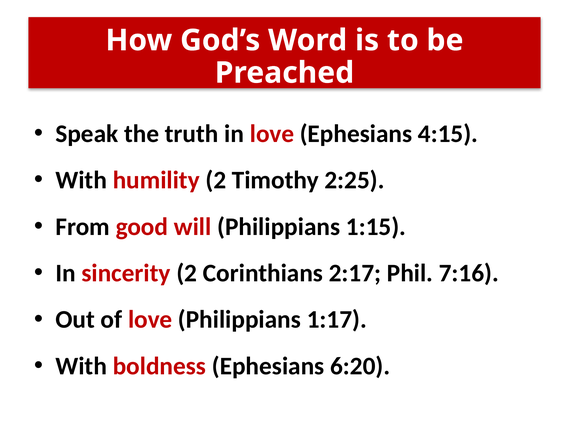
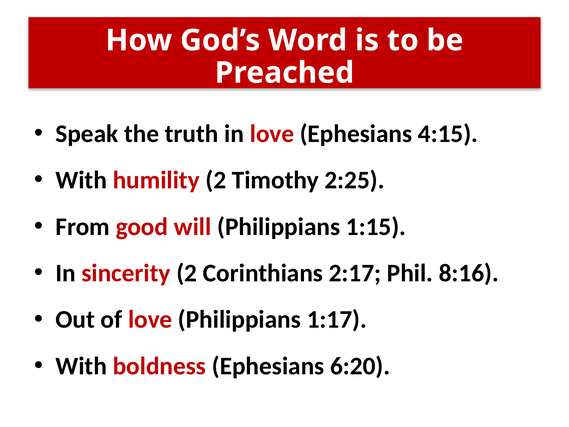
7:16: 7:16 -> 8:16 (469, 273)
